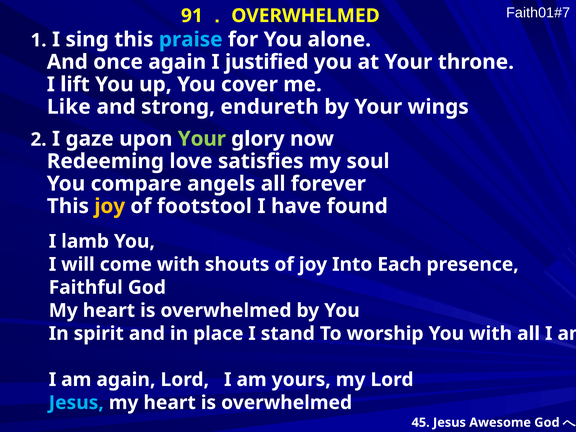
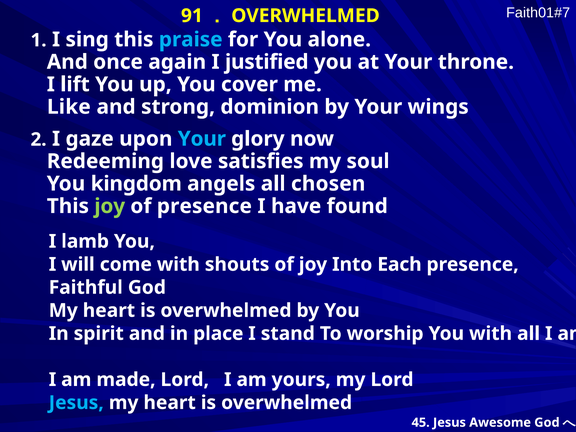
endureth: endureth -> dominion (270, 107)
Your colour: light green -> light blue (202, 139)
compare: compare -> kingdom (136, 184)
forever: forever -> chosen (328, 184)
joy colour: yellow -> light green (110, 206)
of footstool: footstool -> presence (204, 206)
am again: again -> made (126, 380)
